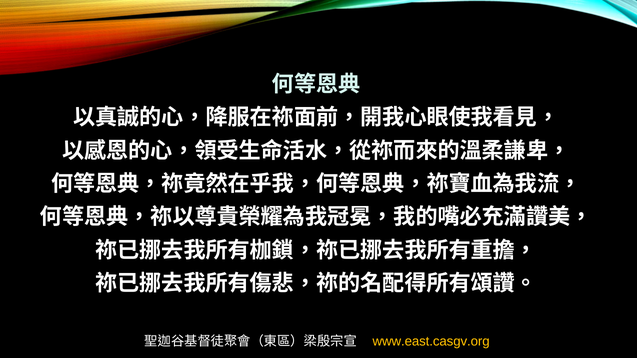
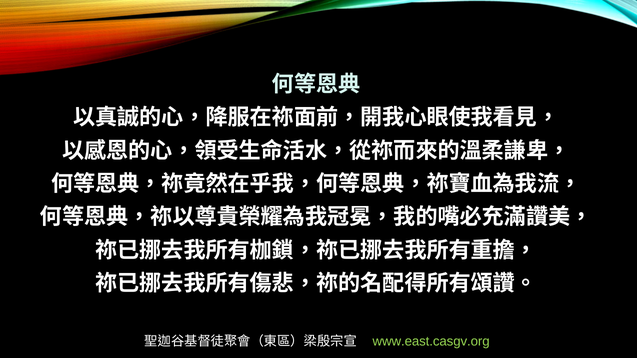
www.east.casgv.org colour: yellow -> light green (431, 342)
